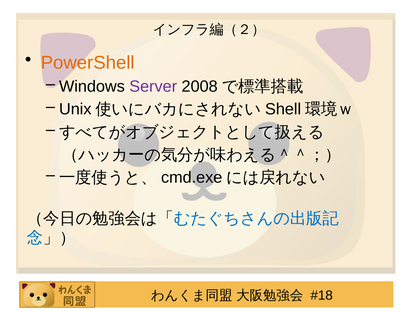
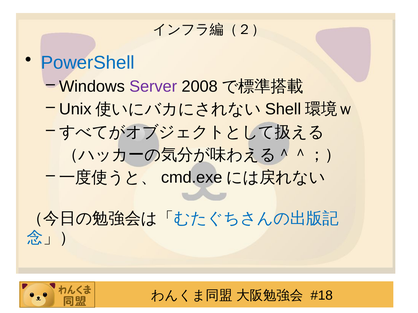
PowerShell colour: orange -> blue (88, 63)
